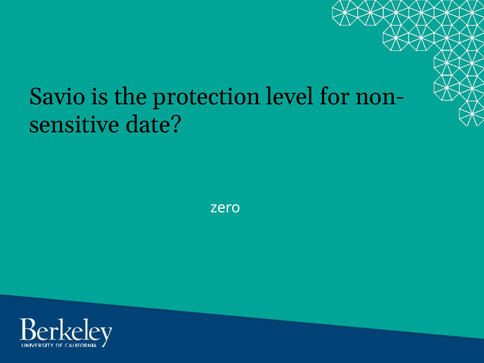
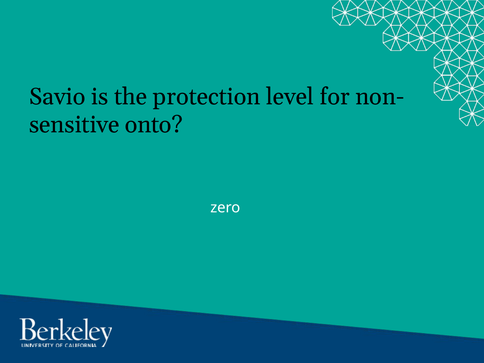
date: date -> onto (154, 125)
